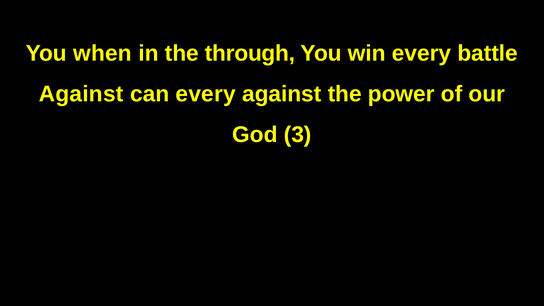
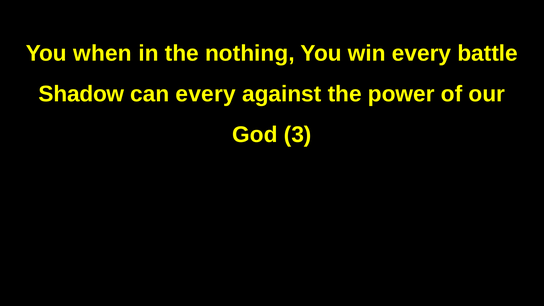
through: through -> nothing (250, 53)
Against: Against -> Shadow (81, 94)
